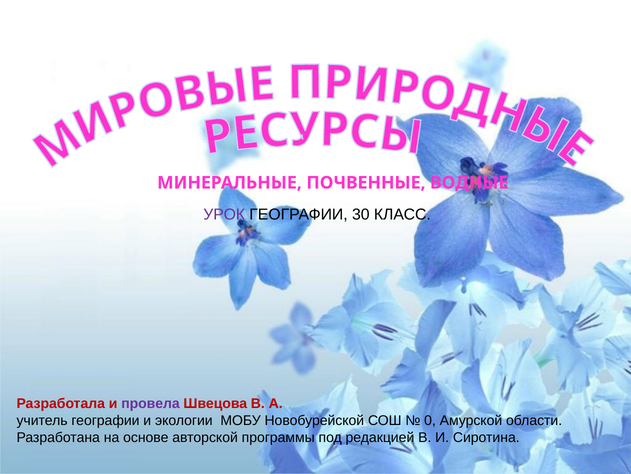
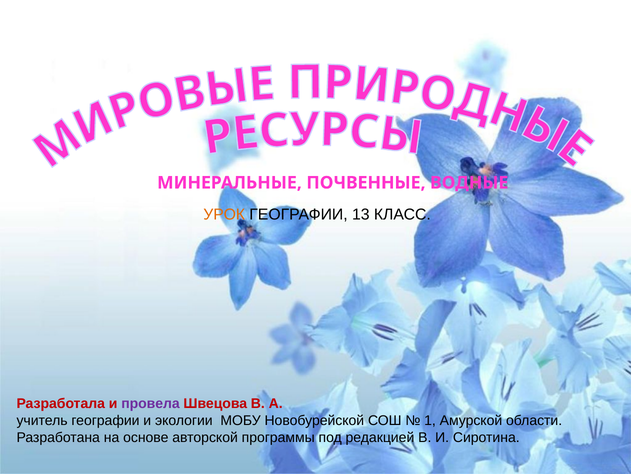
УРОК colour: purple -> orange (224, 214)
30: 30 -> 13 (361, 214)
0: 0 -> 1 (430, 420)
